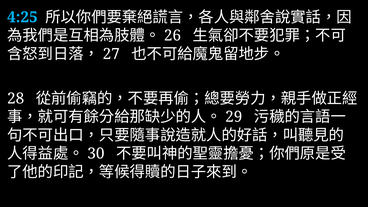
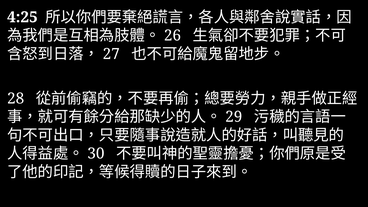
4:25 colour: light blue -> white (22, 17)
